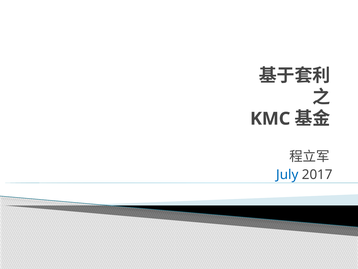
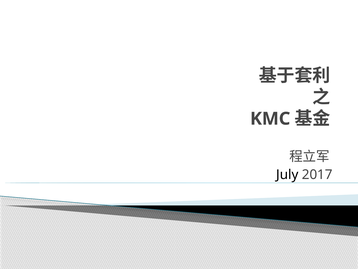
July colour: blue -> black (287, 174)
